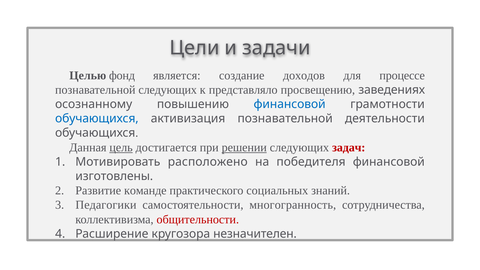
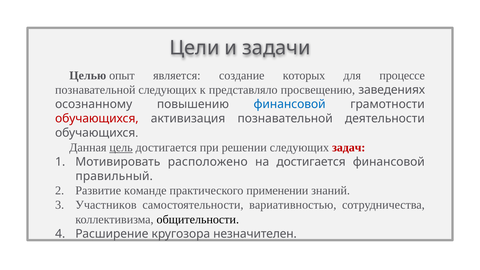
фонд: фонд -> опыт (122, 75)
доходов: доходов -> которых (304, 75)
обучающихся colour: blue -> red (97, 119)
решении underline: present -> none (244, 147)
на победителя: победителя -> достигается (311, 162)
изготовлены: изготовлены -> правильный (114, 176)
социальных: социальных -> применении (277, 191)
Педагогики: Педагогики -> Участников (106, 205)
многогранность: многогранность -> вариативностью (293, 205)
общительности colour: red -> black (198, 219)
